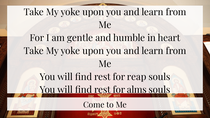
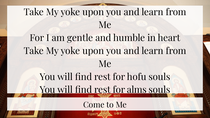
reap: reap -> hofu (137, 77)
